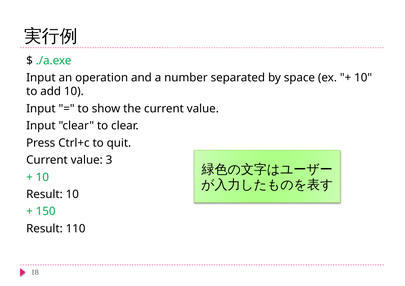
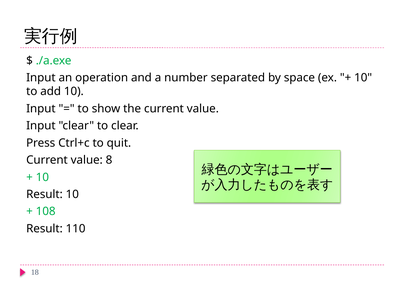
3: 3 -> 8 (109, 160)
150: 150 -> 108 (46, 212)
